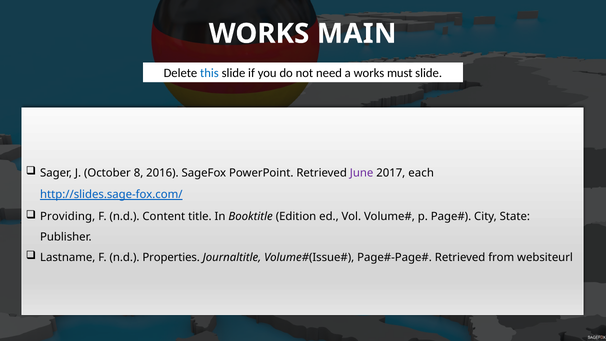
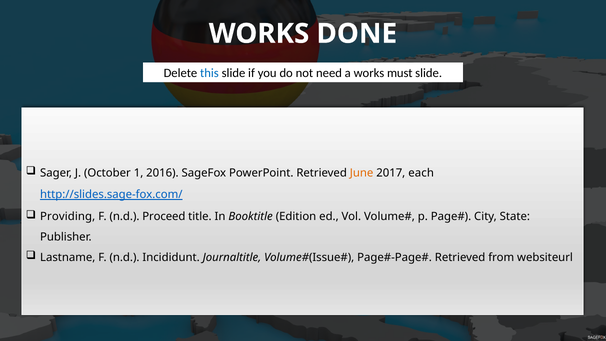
MAIN: MAIN -> DONE (357, 34)
8: 8 -> 1 (139, 173)
June colour: purple -> orange (362, 173)
Content: Content -> Proceed (164, 217)
Properties: Properties -> Incididunt (171, 257)
